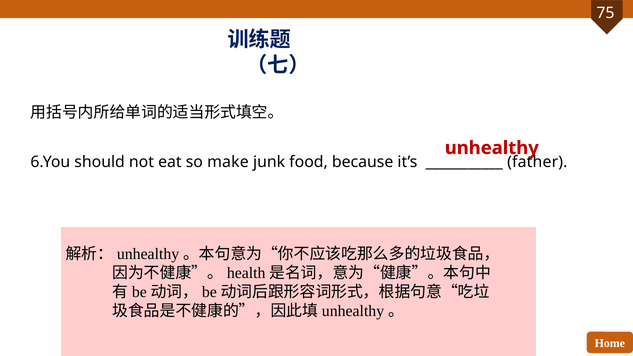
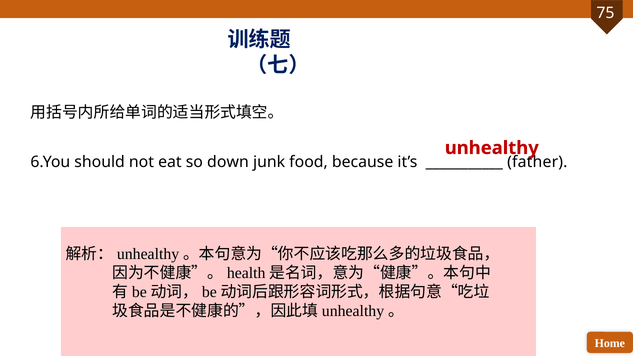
make: make -> down (228, 162)
